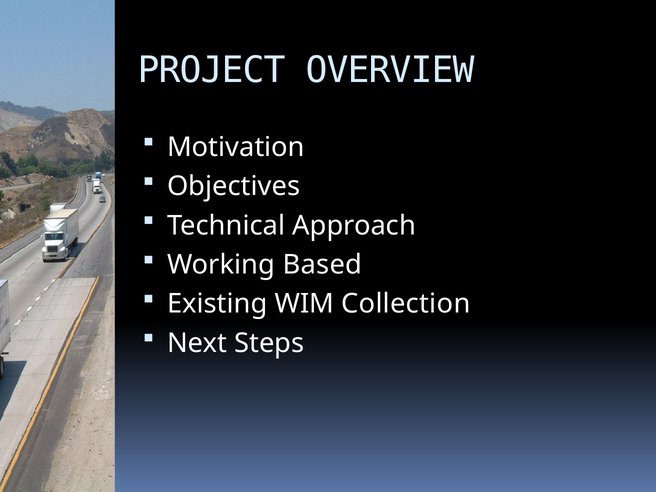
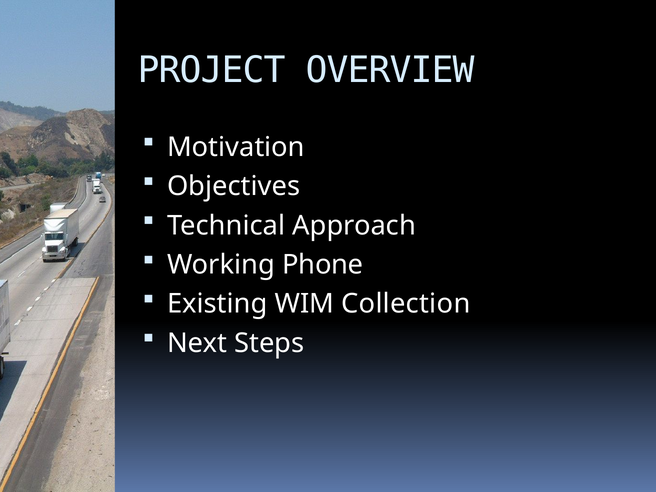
Based: Based -> Phone (323, 265)
